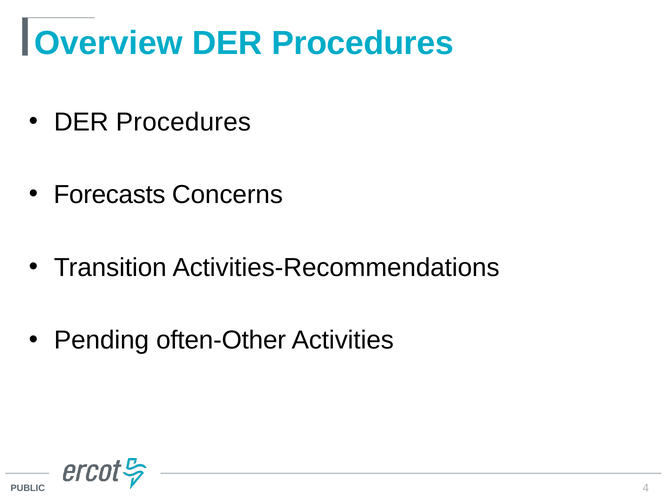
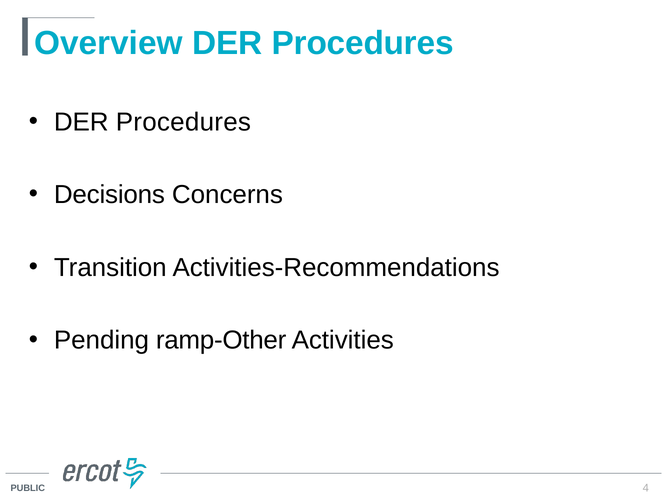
Forecasts: Forecasts -> Decisions (109, 195)
often-Other: often-Other -> ramp-Other (221, 340)
